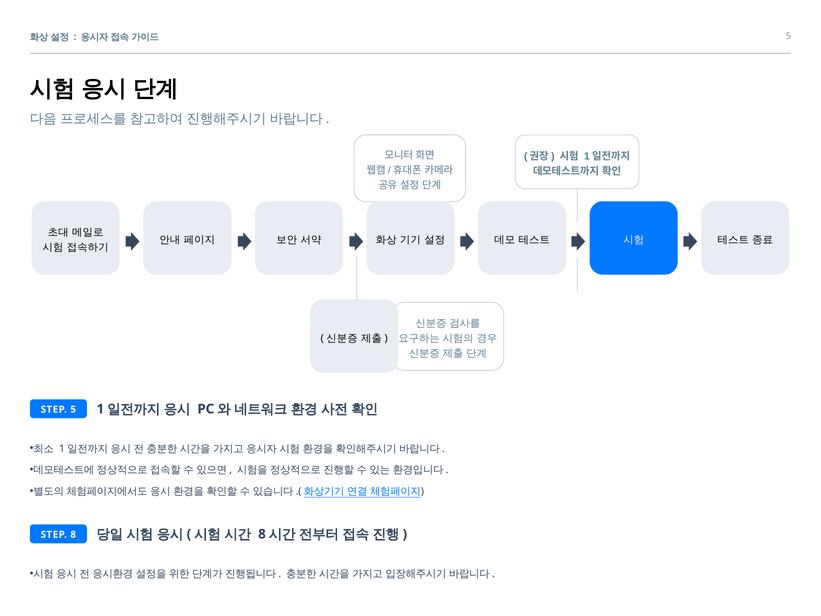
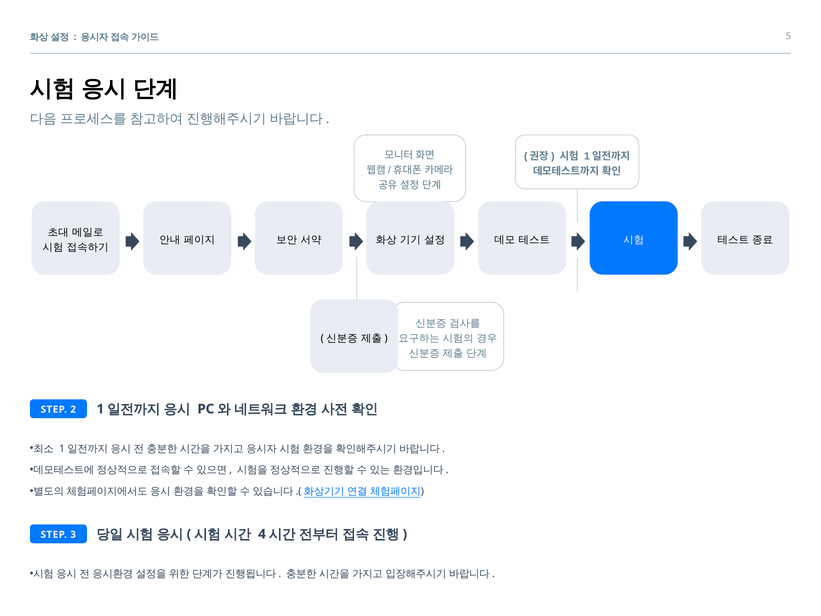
STEP 5: 5 -> 2 (73, 409)
8: 8 -> 4 (262, 534)
STEP 8: 8 -> 3 (73, 534)
